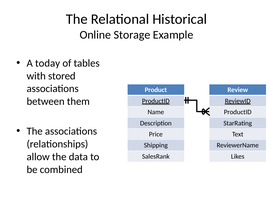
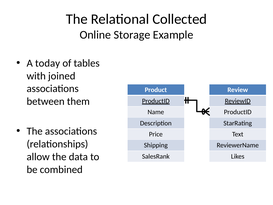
Historical: Historical -> Collected (180, 19)
stored: stored -> joined (62, 76)
